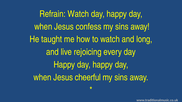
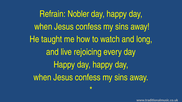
Refrain Watch: Watch -> Nobler (78, 14)
cheerful: cheerful -> confess (88, 78)
